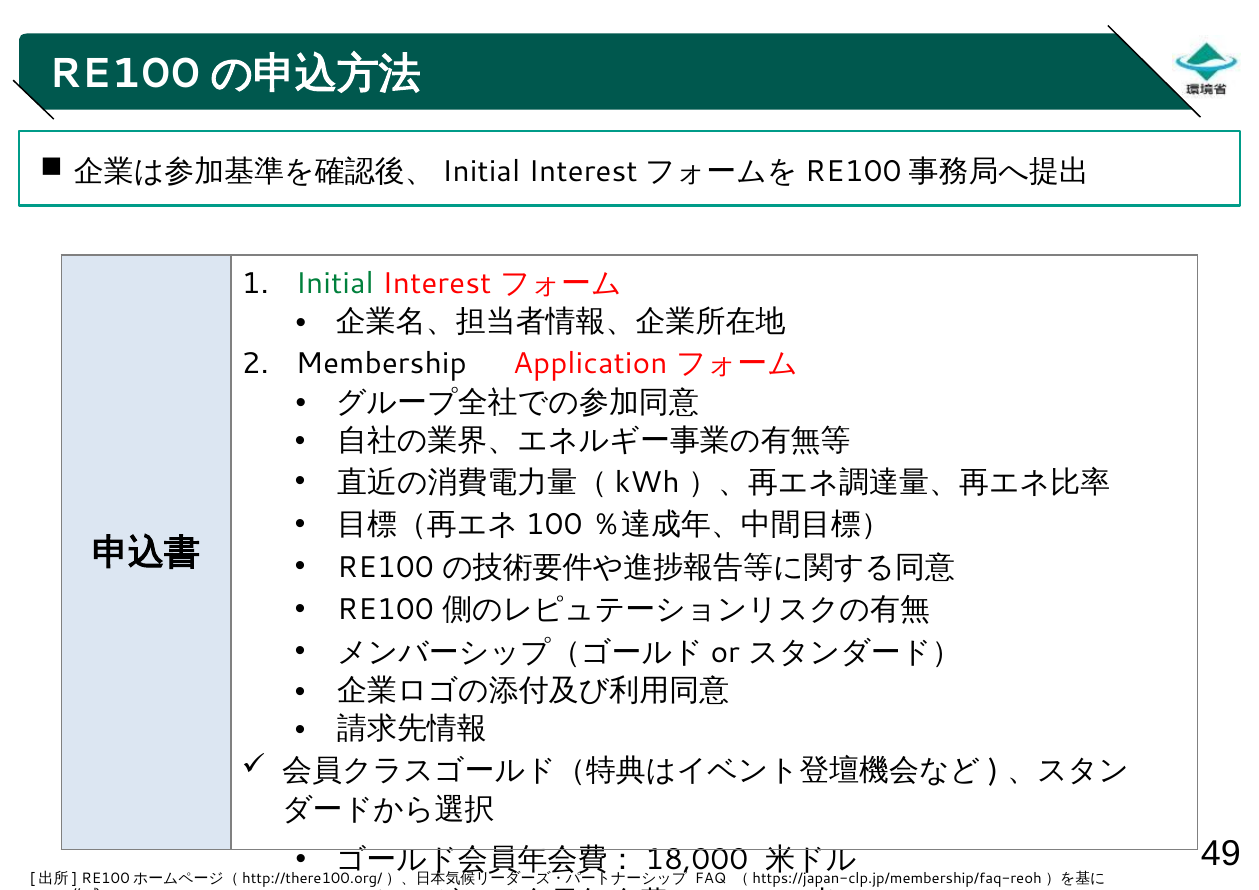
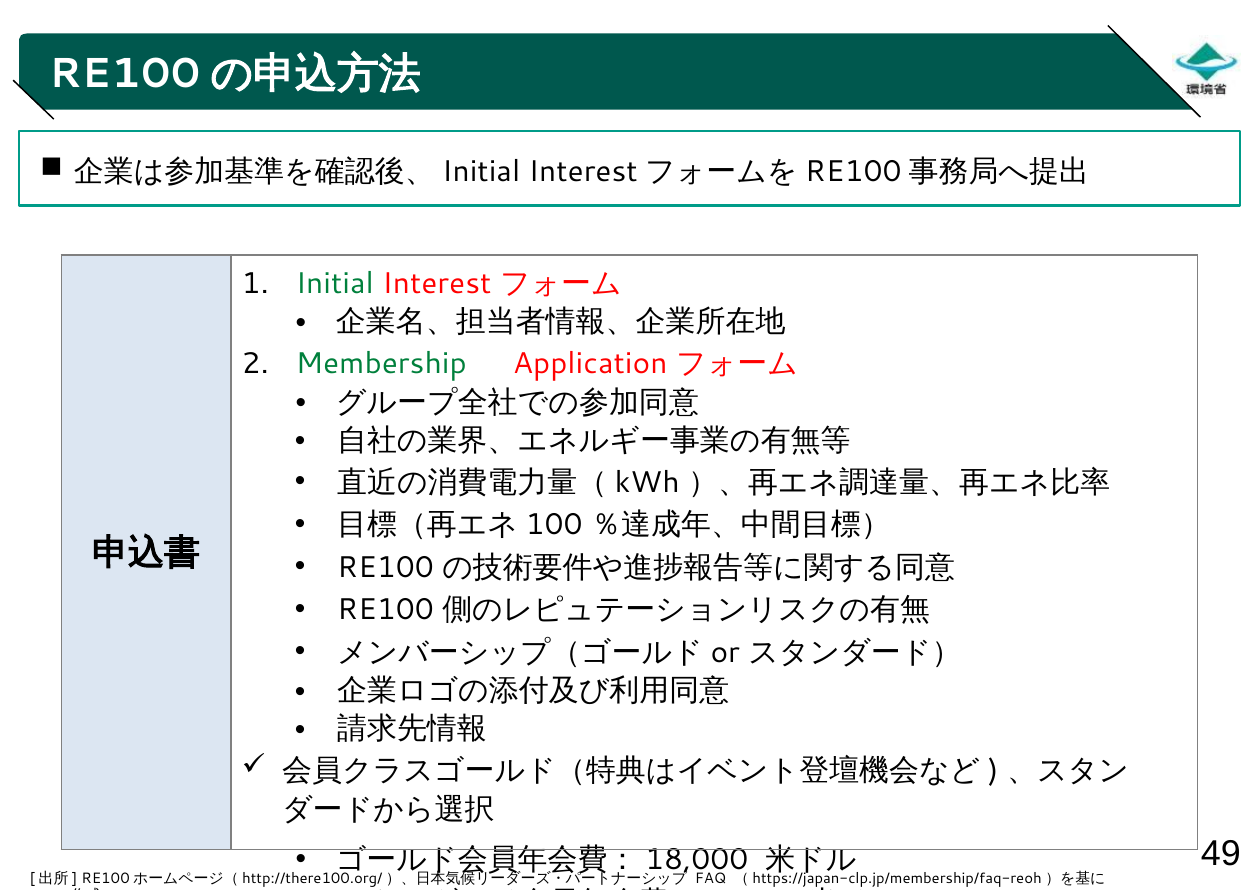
Membership colour: black -> green (381, 364)
